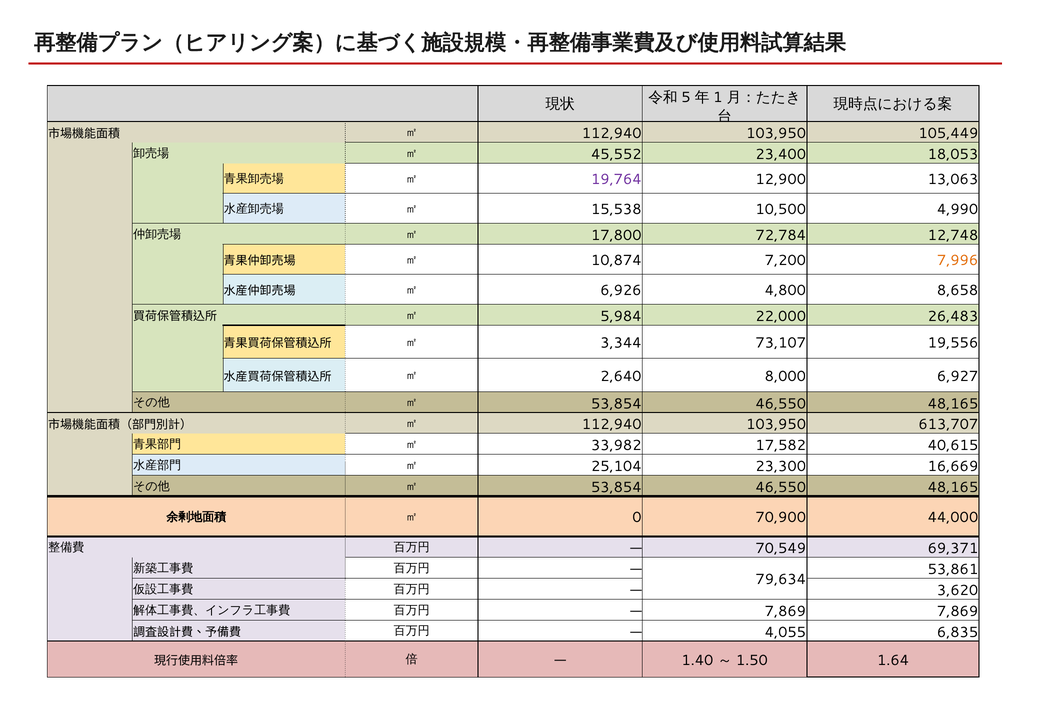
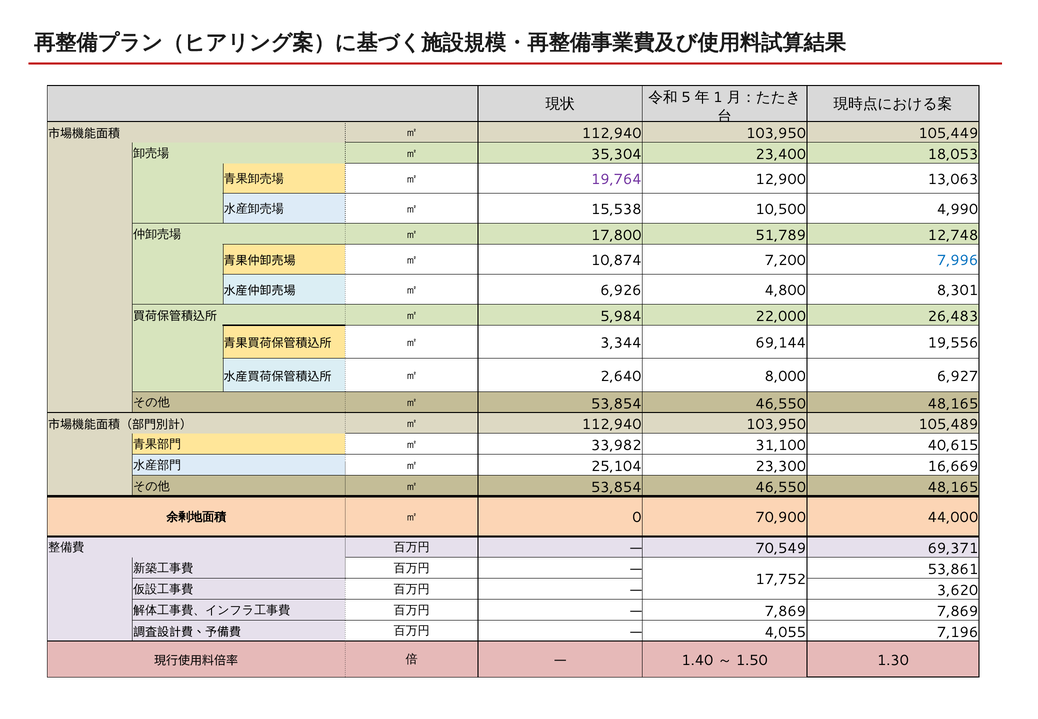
45,552: 45,552 -> 35,304 (616, 154)
72,784: 72,784 -> 51,789 (781, 235)
7,996 colour: orange -> blue (958, 260)
8,658: 8,658 -> 8,301 (958, 290)
73,107: 73,107 -> 69,144 (781, 343)
613,707: 613,707 -> 105,489 (948, 424)
17,582: 17,582 -> 31,100 (781, 445)
79,634: 79,634 -> 17,752 (781, 579)
6,835: 6,835 -> 7,196 (958, 632)
1.64: 1.64 -> 1.30 (893, 660)
